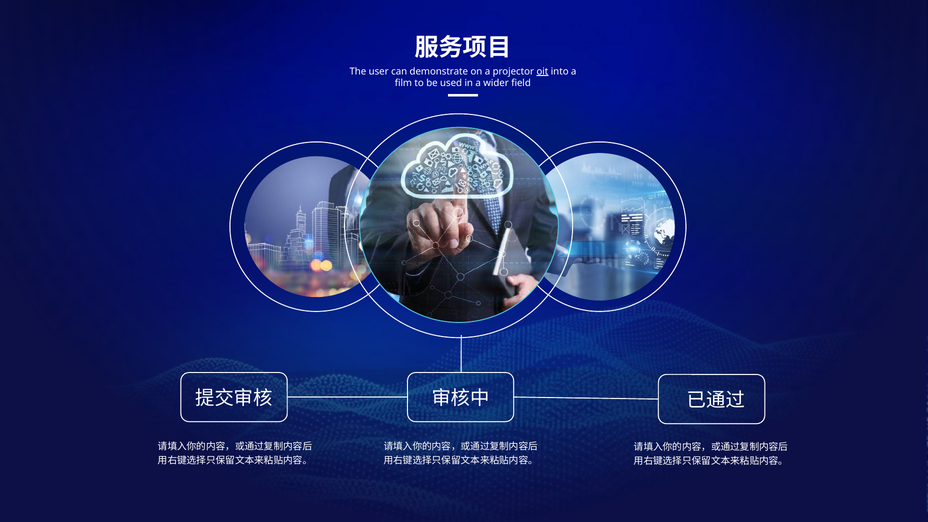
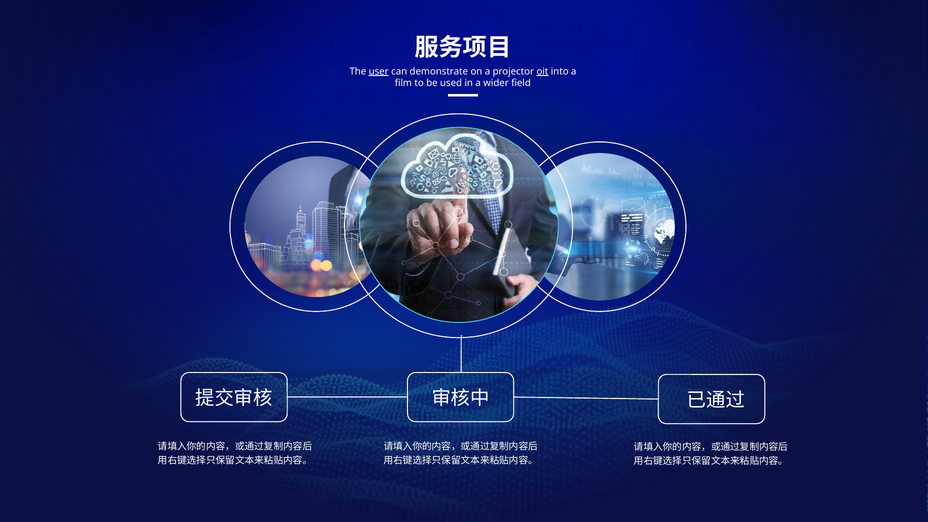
user underline: none -> present (379, 71)
